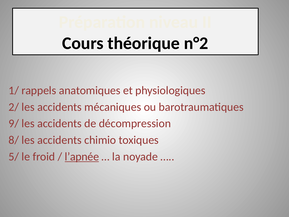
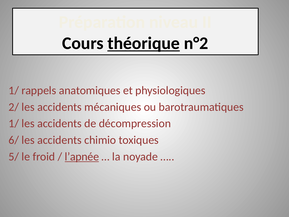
théorique underline: none -> present (144, 43)
9/: 9/ -> 1/ (14, 123)
8/: 8/ -> 6/ (14, 140)
